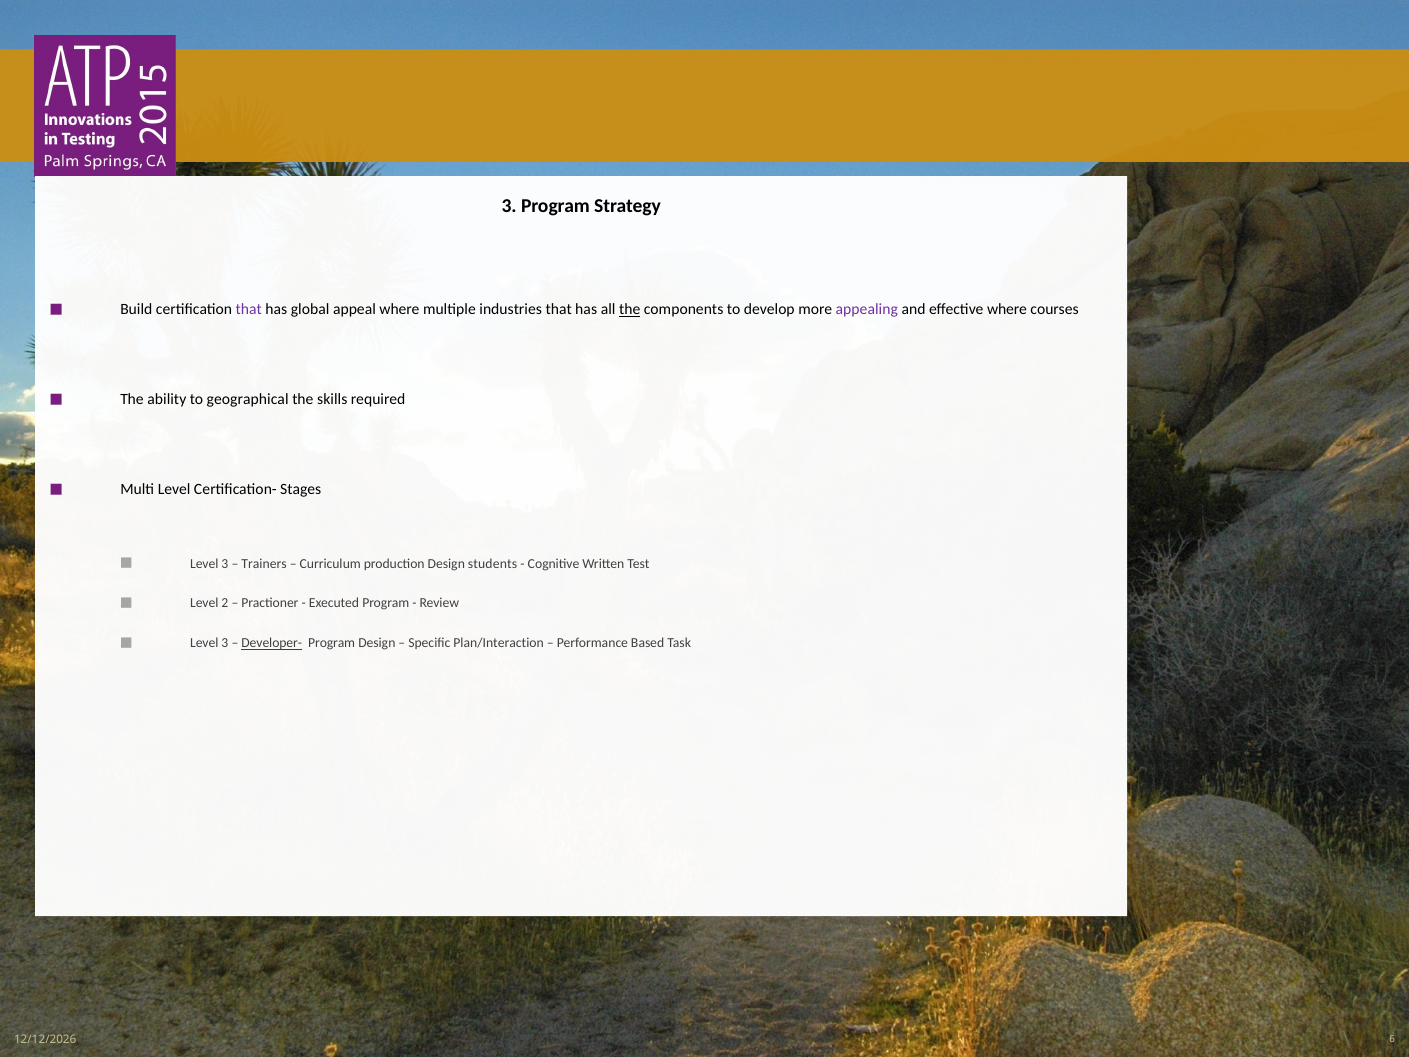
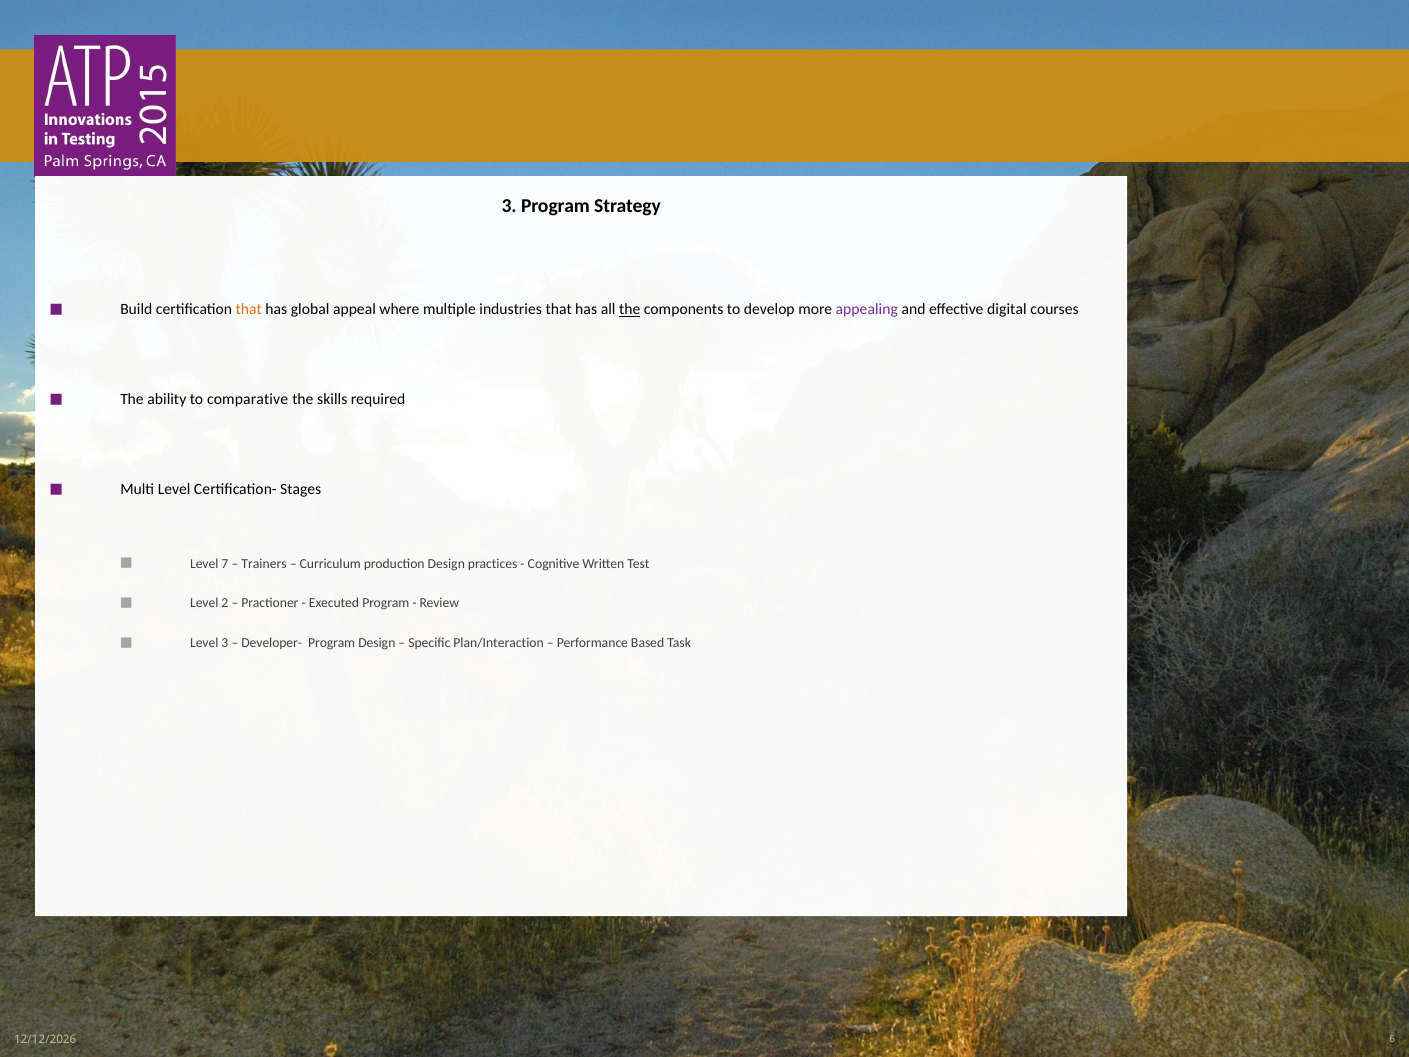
that colour: purple -> orange (249, 309)
effective where: where -> digital (1007, 309)
geographical: geographical -> comparative (248, 399)
3: 3 -> 7 (225, 563)
students: students -> practices (493, 563)
Developer- underline: present -> none (272, 643)
